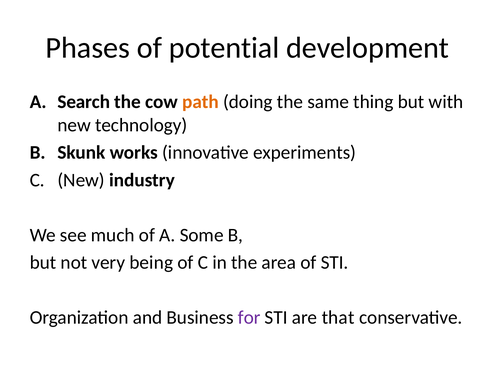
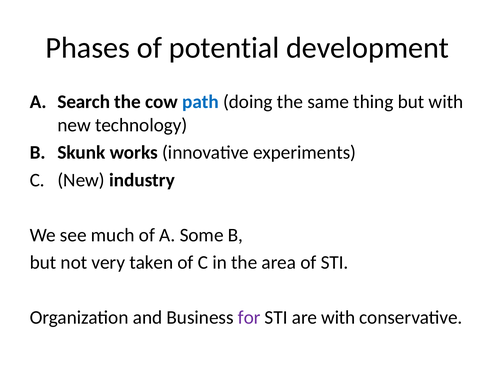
path colour: orange -> blue (200, 102)
being: being -> taken (151, 263)
are that: that -> with (338, 318)
